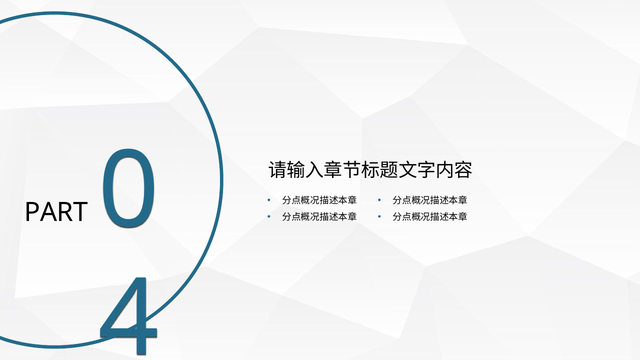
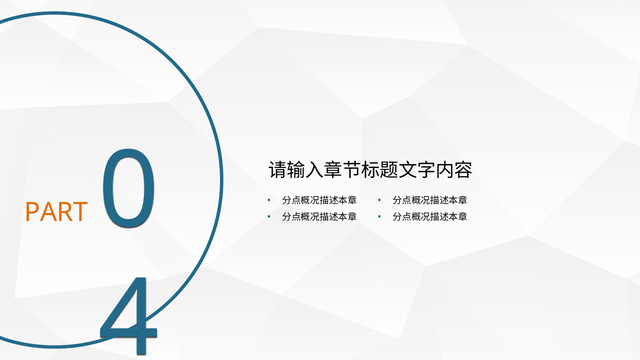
PART colour: black -> orange (56, 212)
